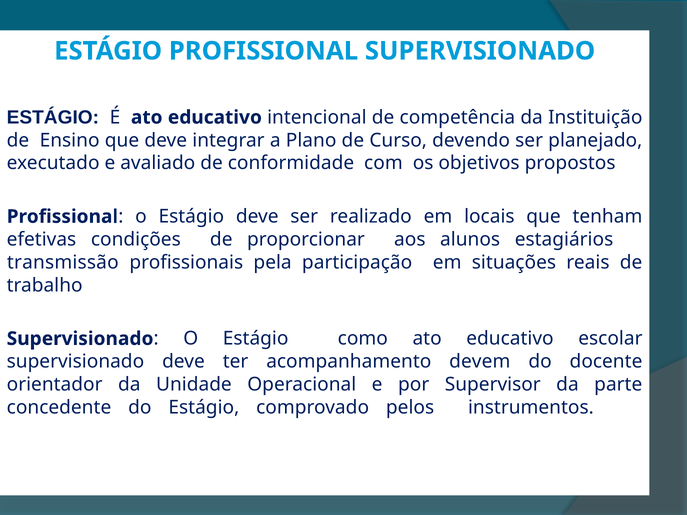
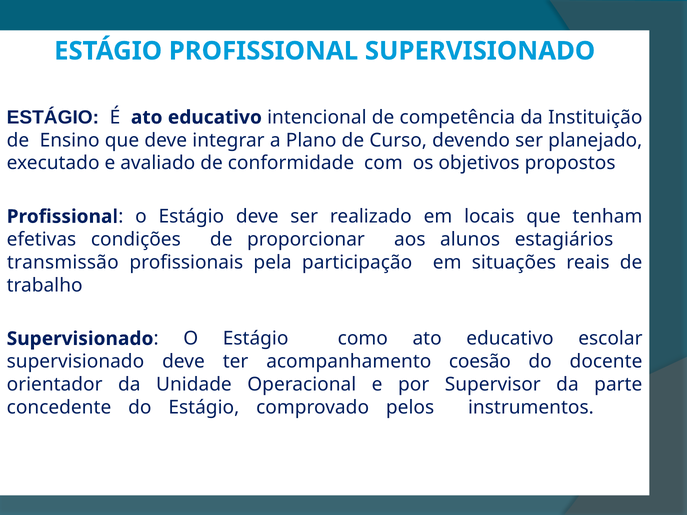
devem: devem -> coesão (480, 362)
